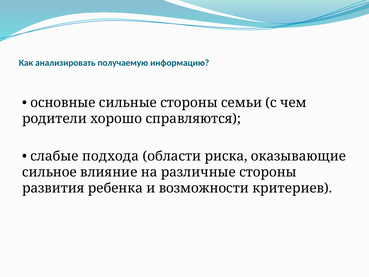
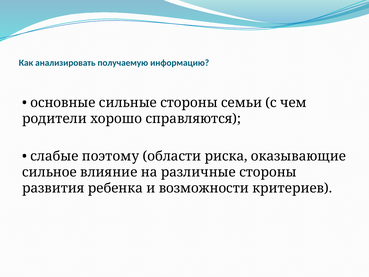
подхода: подхода -> поэтому (111, 156)
